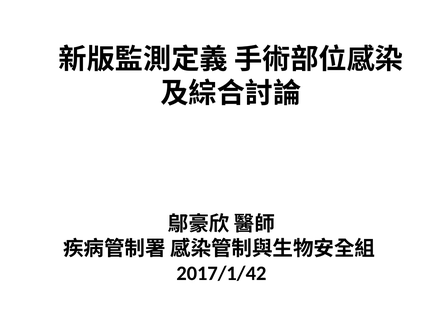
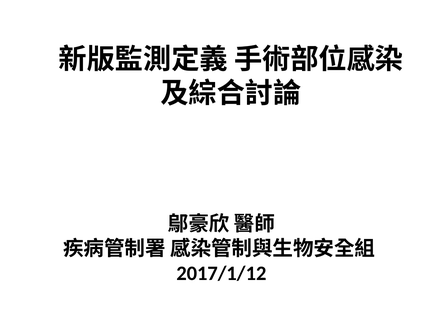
2017/1/42: 2017/1/42 -> 2017/1/12 (221, 273)
